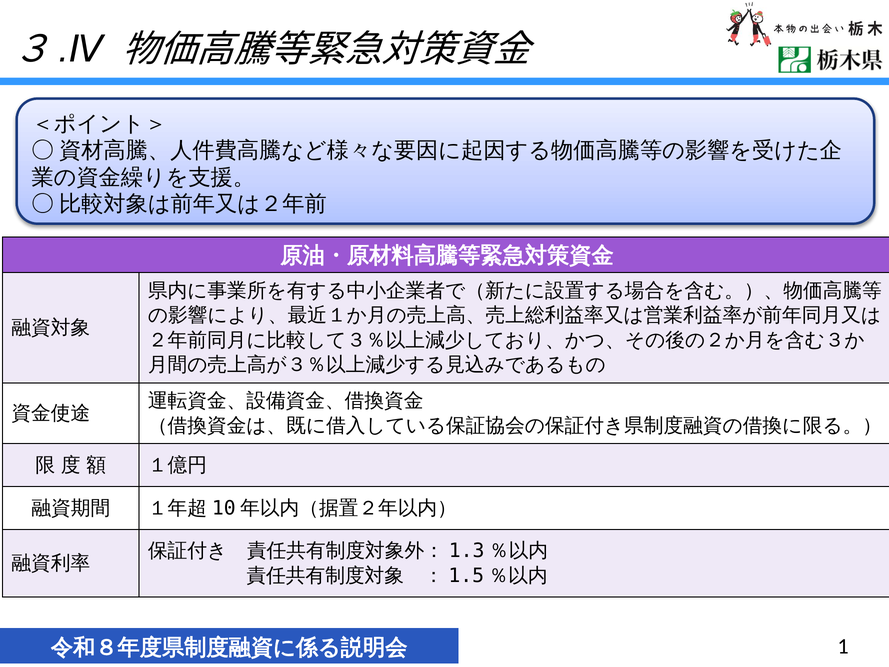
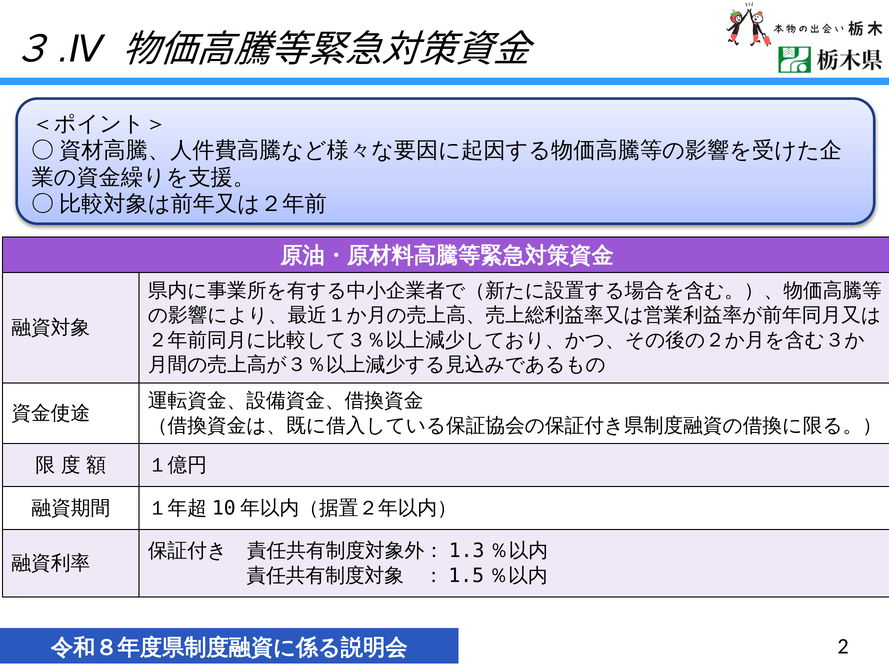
1: 1 -> 2 (843, 646)
